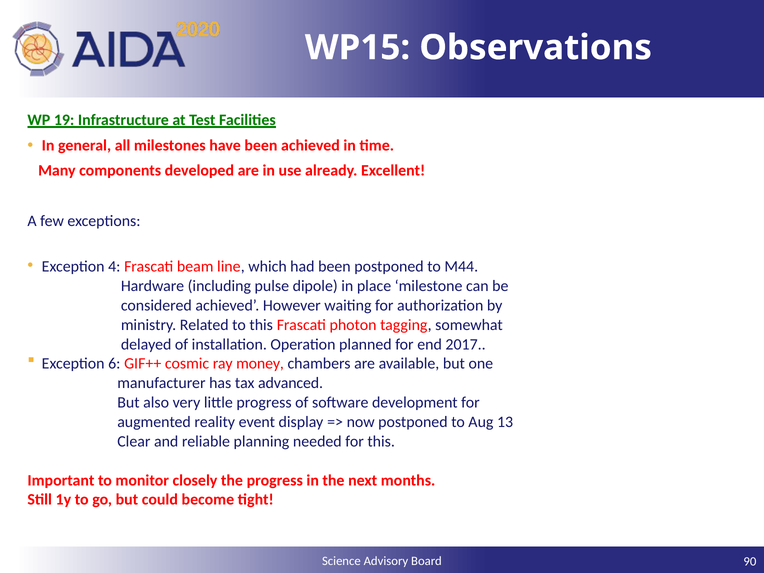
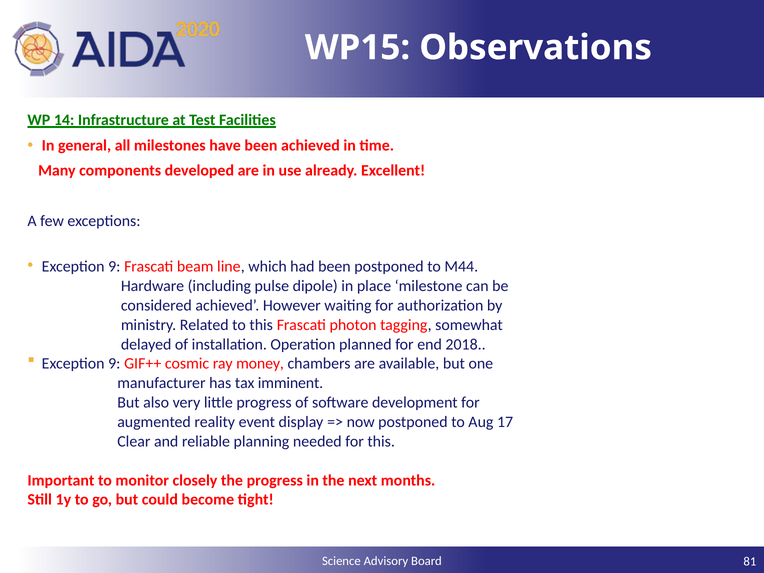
19: 19 -> 14 (64, 120)
4: 4 -> 9 (114, 267)
2017: 2017 -> 2018 (466, 344)
6: 6 -> 9 (114, 364)
advanced: advanced -> imminent (291, 383)
13: 13 -> 17 (505, 422)
90: 90 -> 81 (750, 562)
